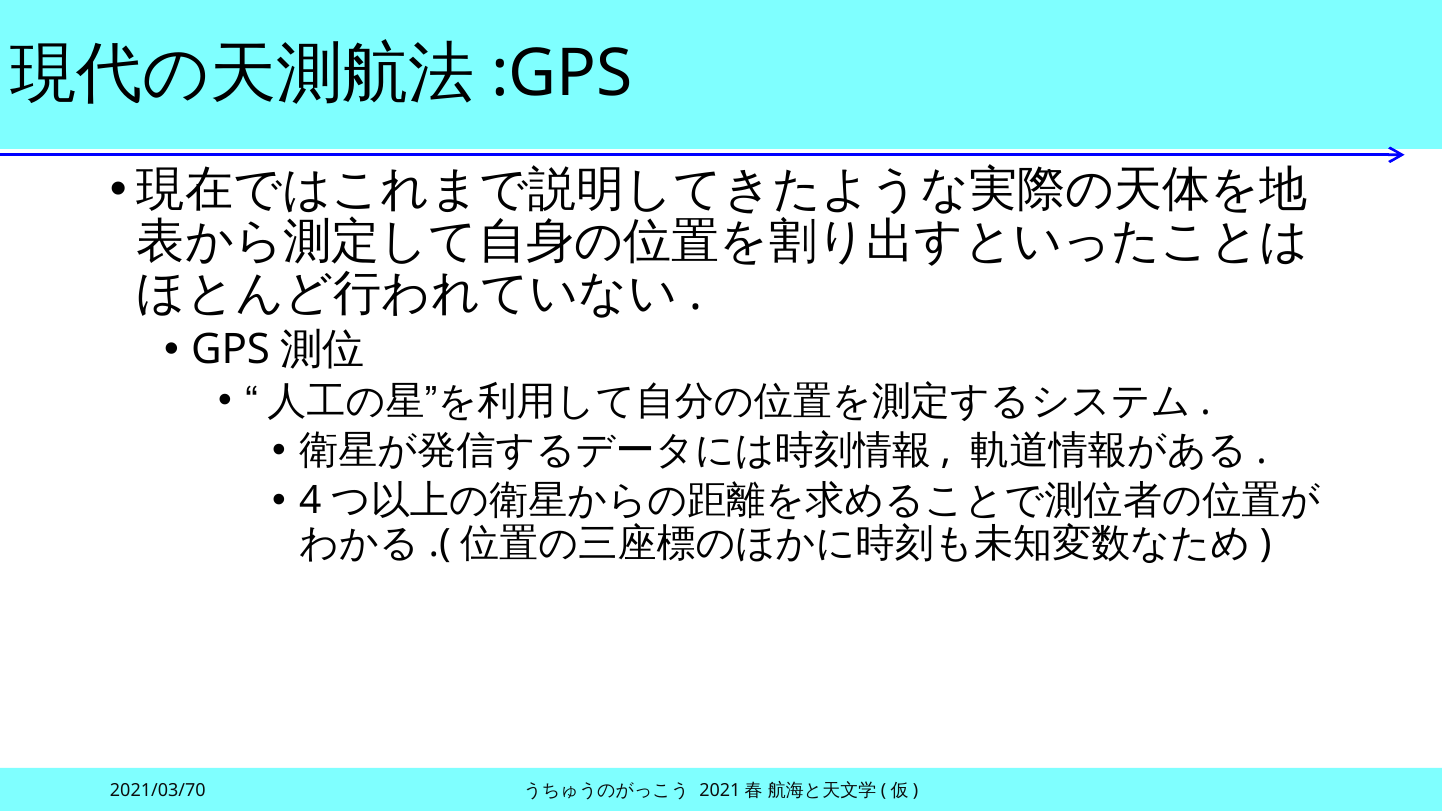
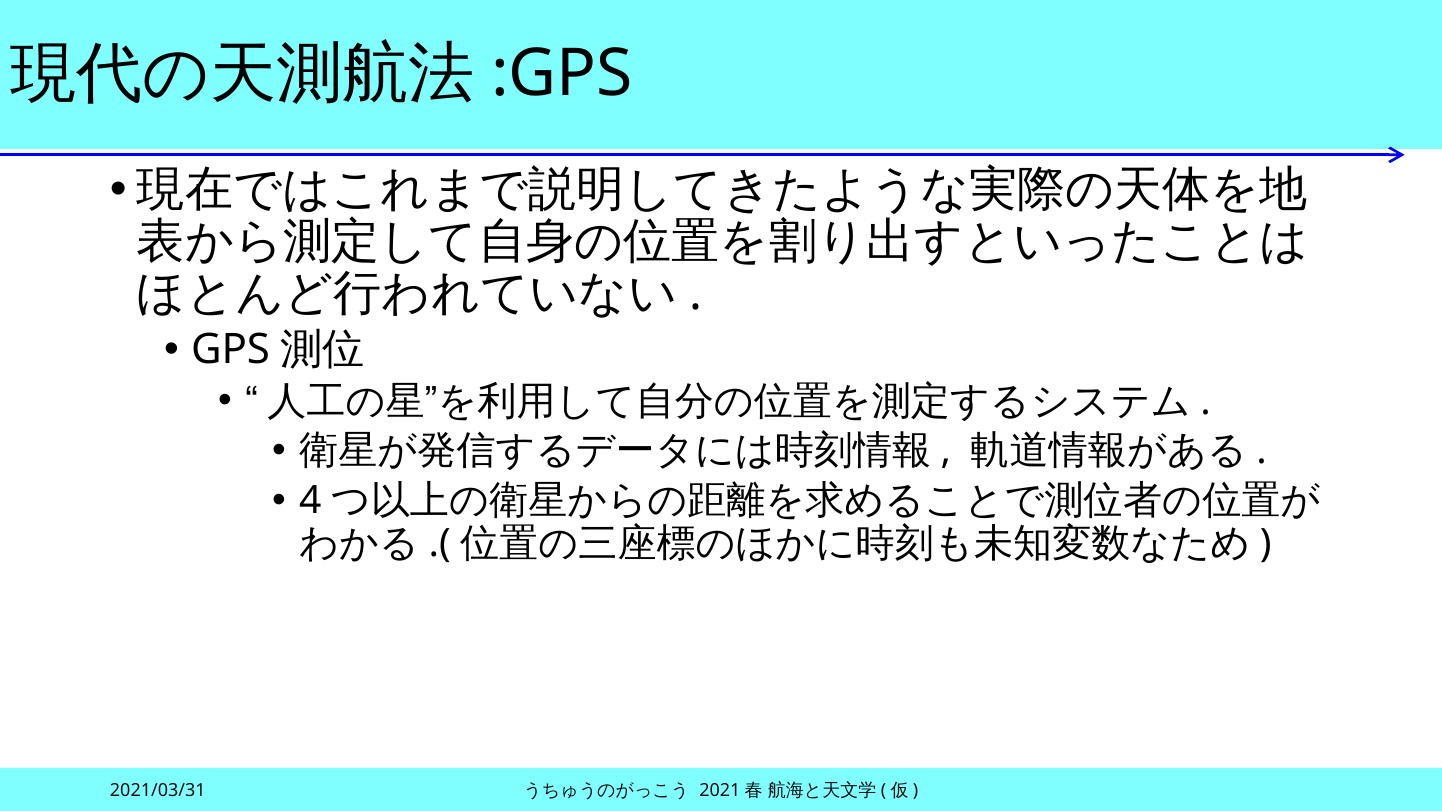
2021/03/70: 2021/03/70 -> 2021/03/31 (158, 791)
